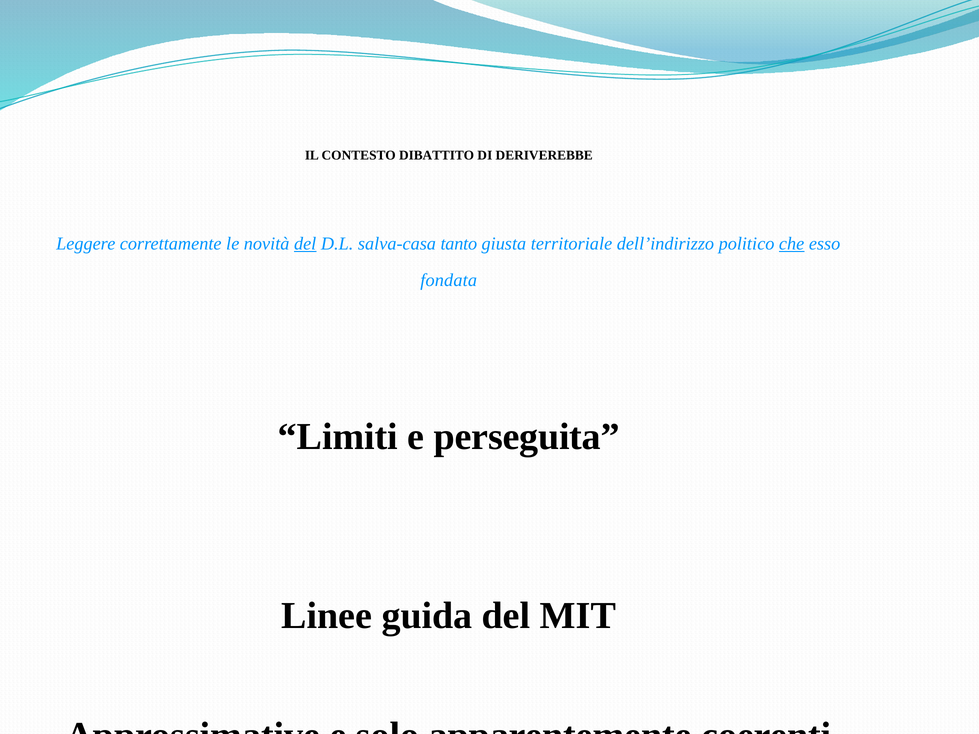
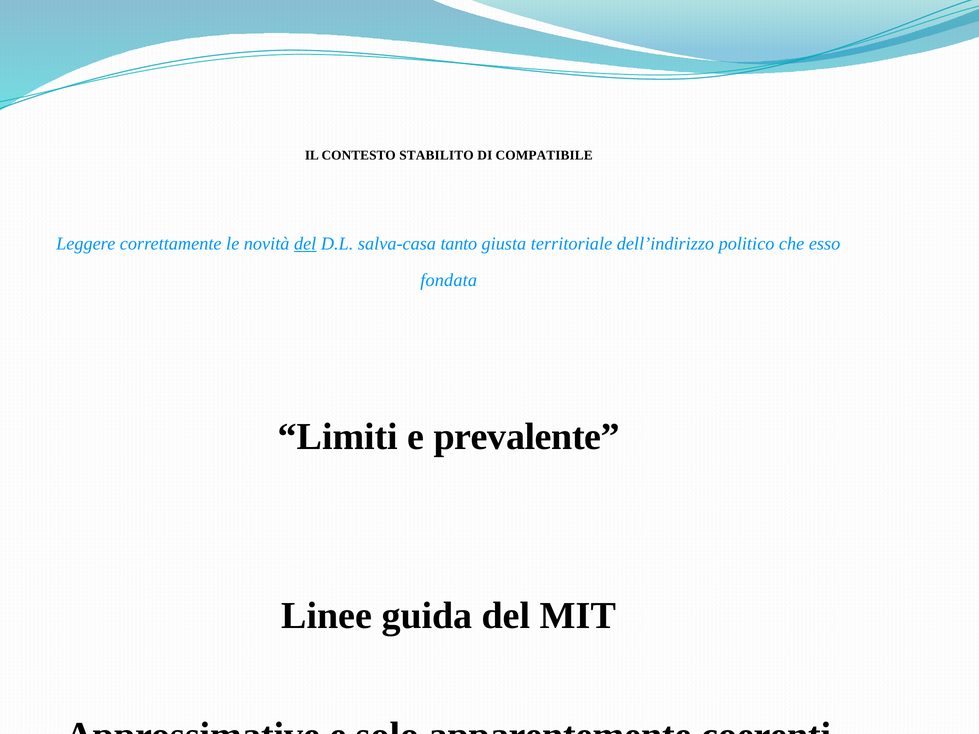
DIBATTITO: DIBATTITO -> STABILITO (436, 155)
DERIVEREBBE: DERIVEREBBE -> COMPATIBILE (544, 155)
che underline: present -> none (792, 244)
perseguita: perseguita -> prevalente (527, 437)
